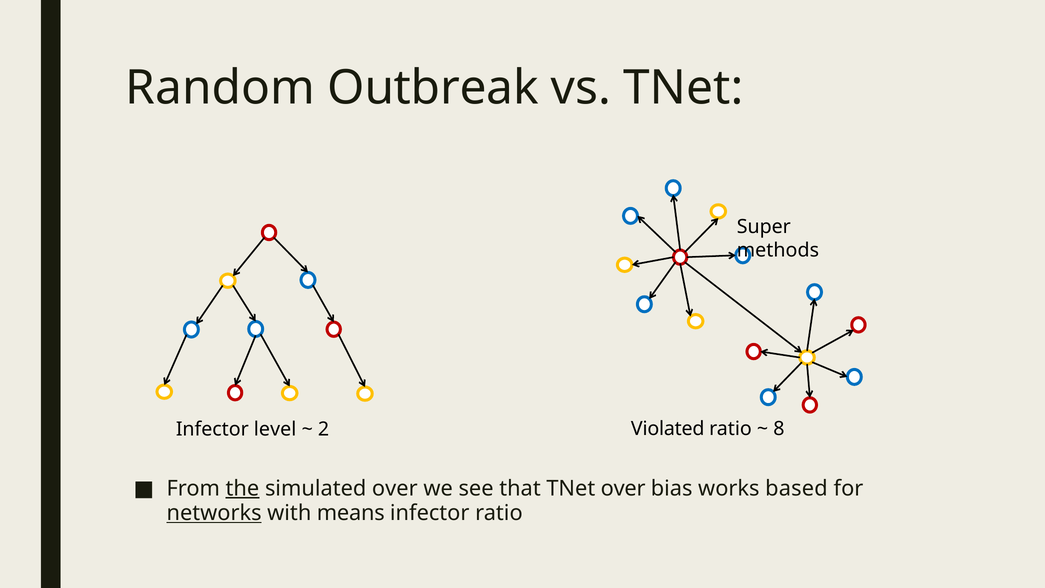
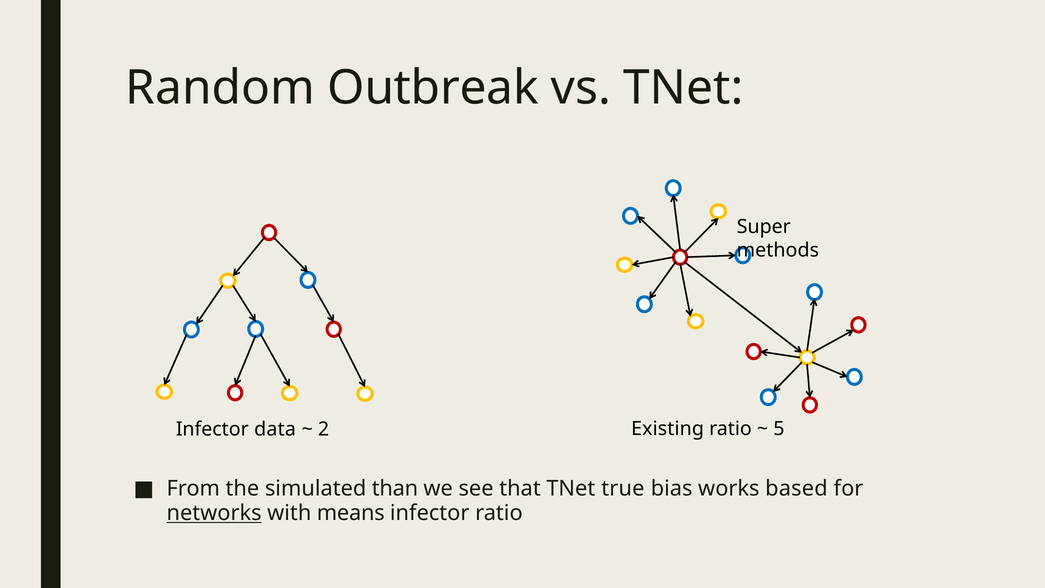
level: level -> data (275, 429)
Violated: Violated -> Existing (668, 428)
8: 8 -> 5 (779, 428)
the underline: present -> none (242, 488)
simulated over: over -> than (395, 488)
TNet over: over -> true (623, 488)
